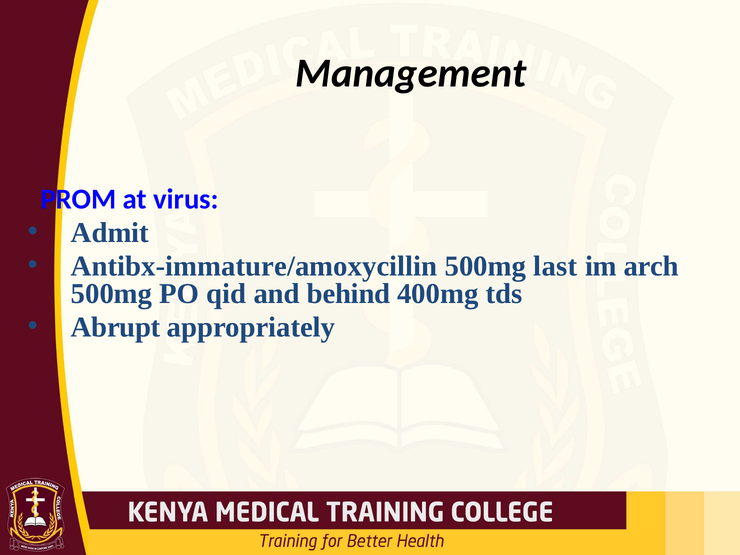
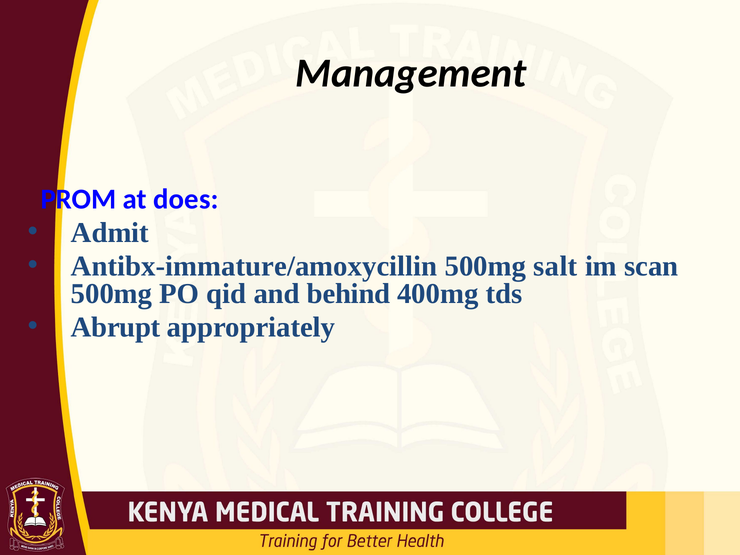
virus: virus -> does (186, 199)
last: last -> salt (555, 266)
arch: arch -> scan (651, 266)
